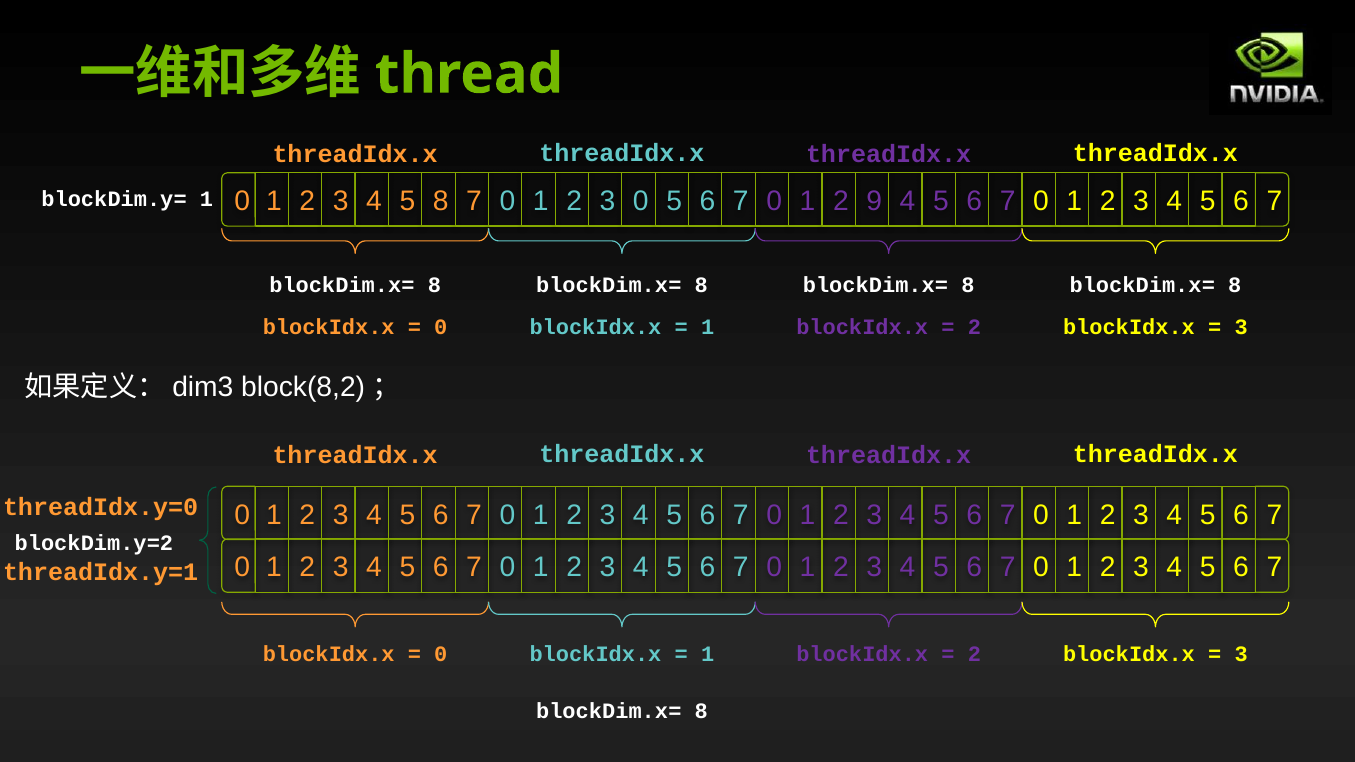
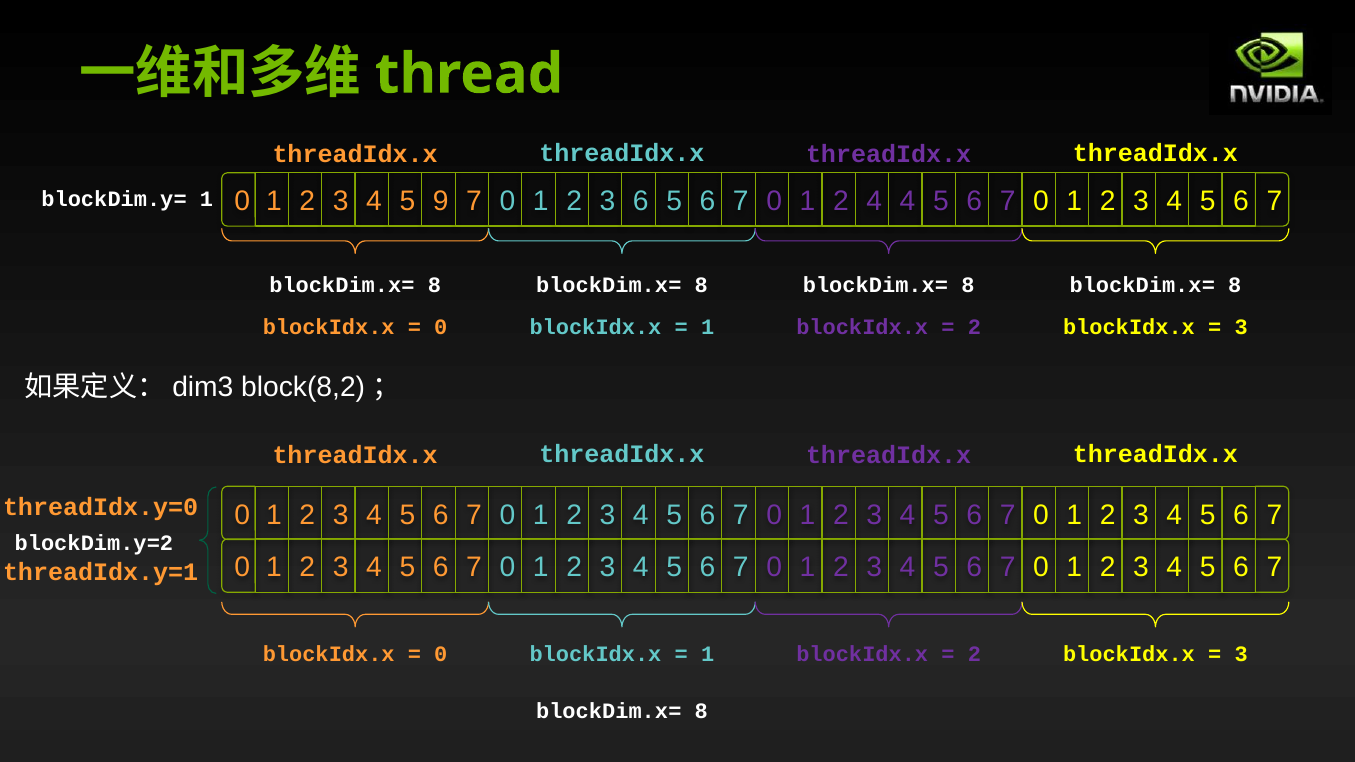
5 8: 8 -> 9 (441, 201)
2 3 0: 0 -> 6 (641, 201)
2 9: 9 -> 4 (874, 201)
